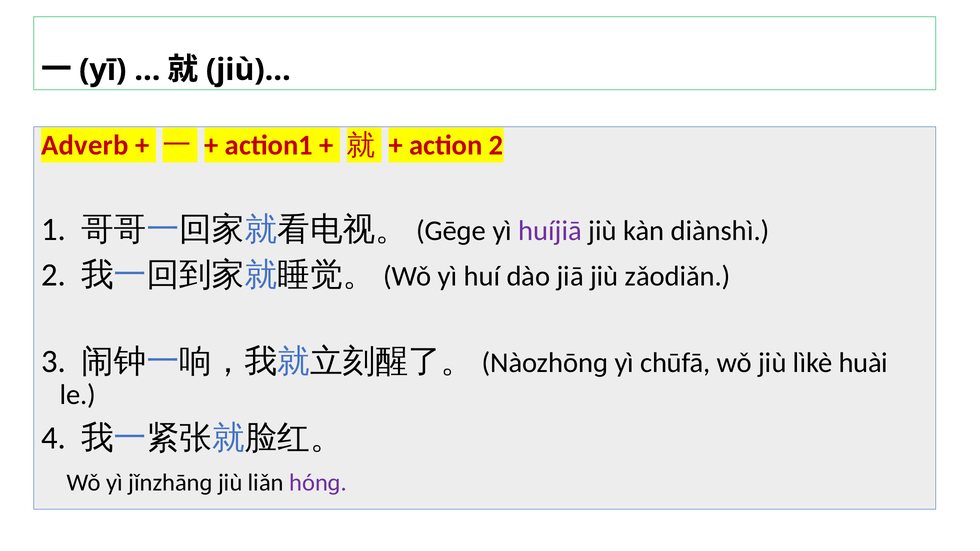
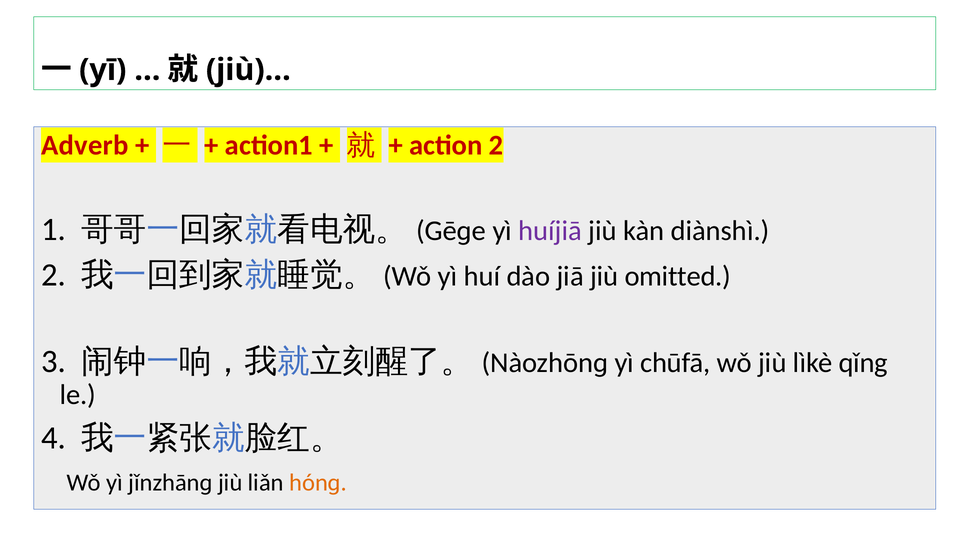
zǎodiǎn: zǎodiǎn -> omitted (678, 277)
huài: huài -> qǐng (863, 363)
hónɡ colour: purple -> orange (318, 483)
